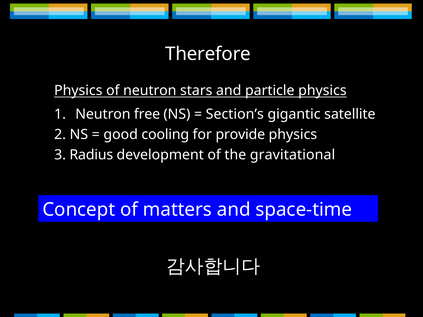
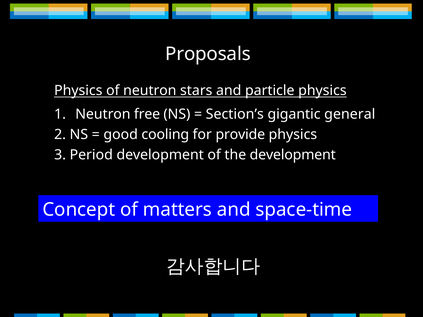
Therefore: Therefore -> Proposals (208, 54)
satellite: satellite -> general (350, 114)
Radius: Radius -> Period (91, 155)
the gravitational: gravitational -> development (293, 155)
